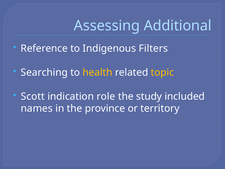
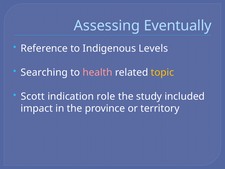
Additional: Additional -> Eventually (178, 26)
Filters: Filters -> Levels (153, 48)
health colour: yellow -> pink (98, 72)
names: names -> impact (37, 108)
